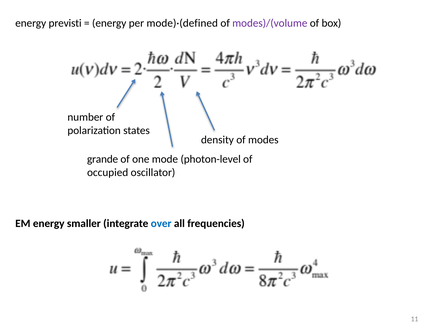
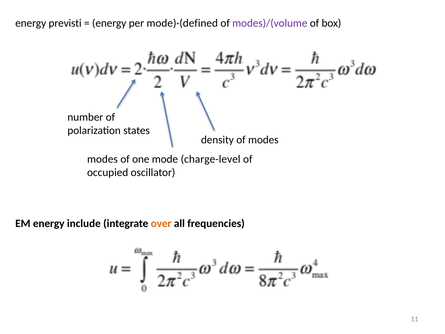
grande: grande -> modes (102, 159)
photon-level: photon-level -> charge-level (211, 159)
smaller: smaller -> include (84, 223)
over colour: blue -> orange (161, 223)
